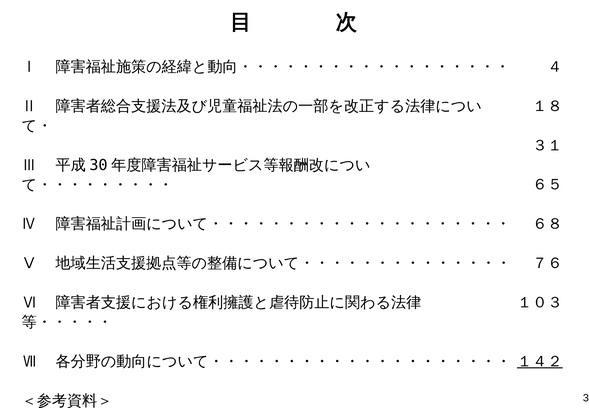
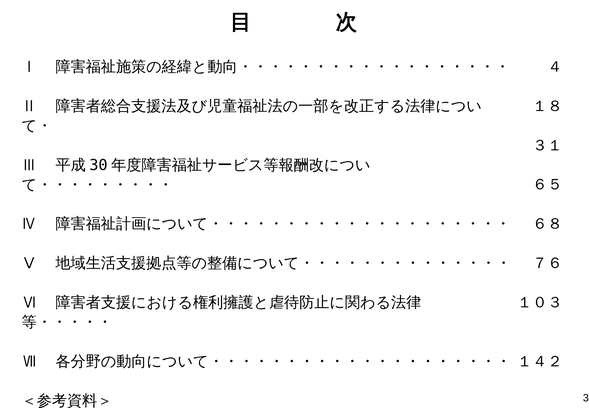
１４２ underline: present -> none (540, 361)
